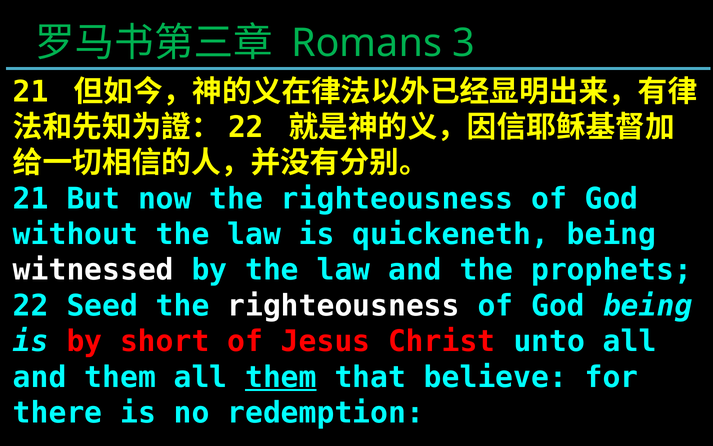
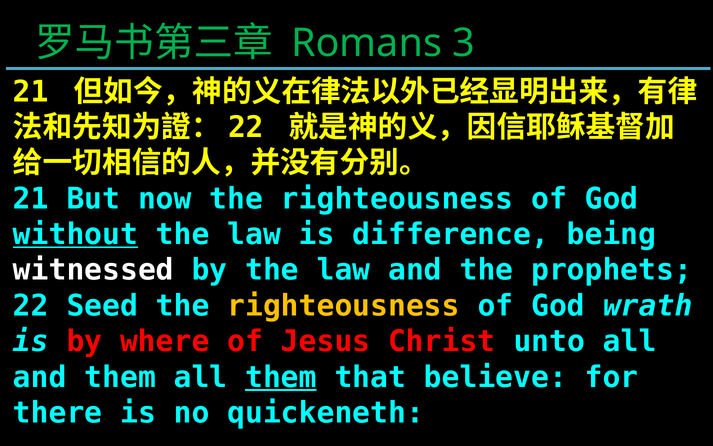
without underline: none -> present (76, 234)
quickeneth: quickeneth -> difference (451, 234)
righteousness colour: white -> yellow (344, 306)
God being: being -> wrath (648, 306)
short: short -> where (165, 341)
redemption: redemption -> quickeneth (326, 413)
